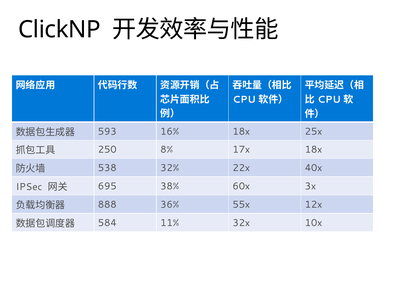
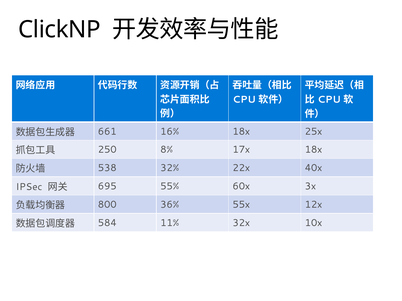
593: 593 -> 661 (107, 132)
38%: 38% -> 55% (170, 186)
888: 888 -> 800 (107, 205)
